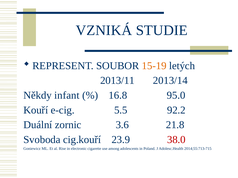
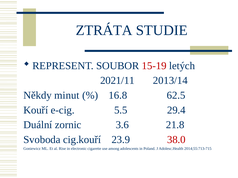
VZNIKÁ: VZNIKÁ -> ZTRÁTA (104, 30)
15-19 colour: orange -> red (154, 66)
2013/11: 2013/11 -> 2021/11 (117, 81)
infant: infant -> minut (67, 96)
95.0: 95.0 -> 62.5 (176, 96)
92.2: 92.2 -> 29.4 (176, 110)
